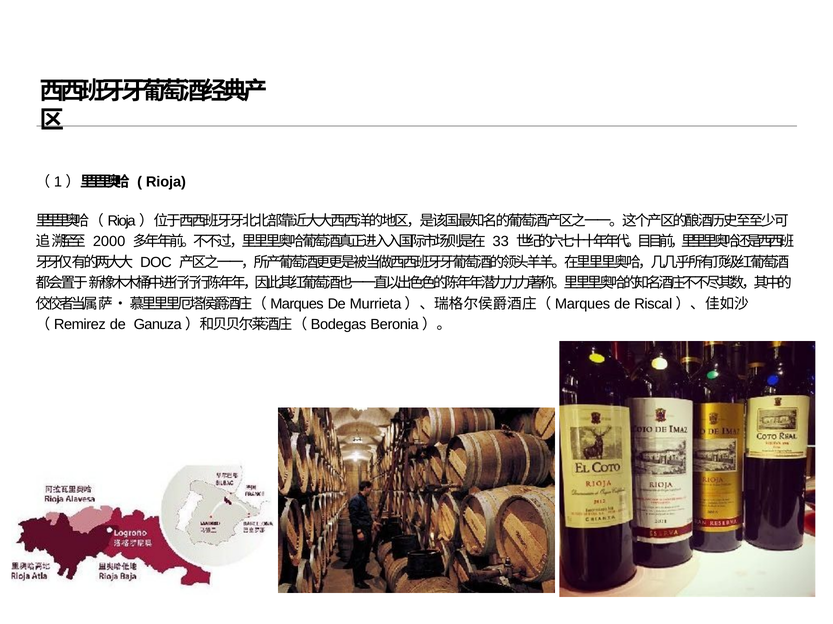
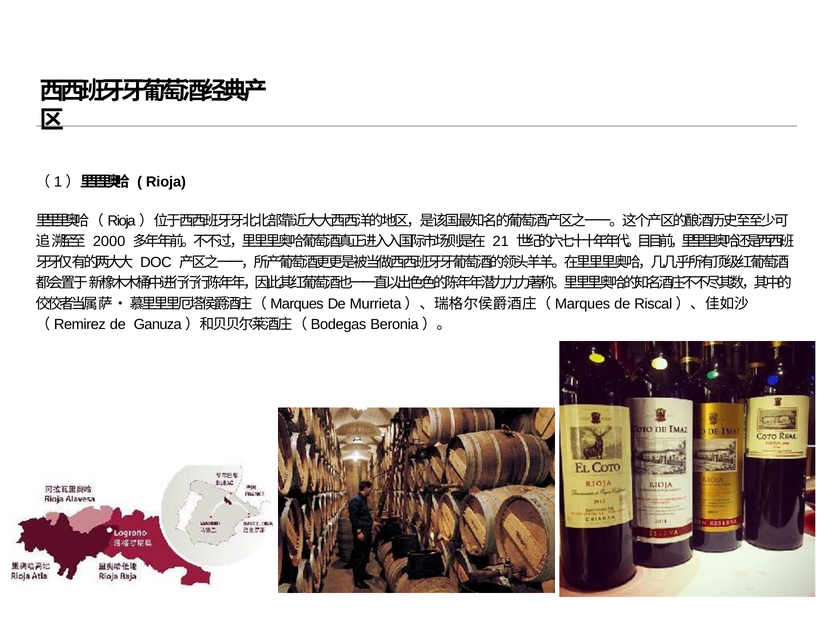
33: 33 -> 21 (501, 242)
